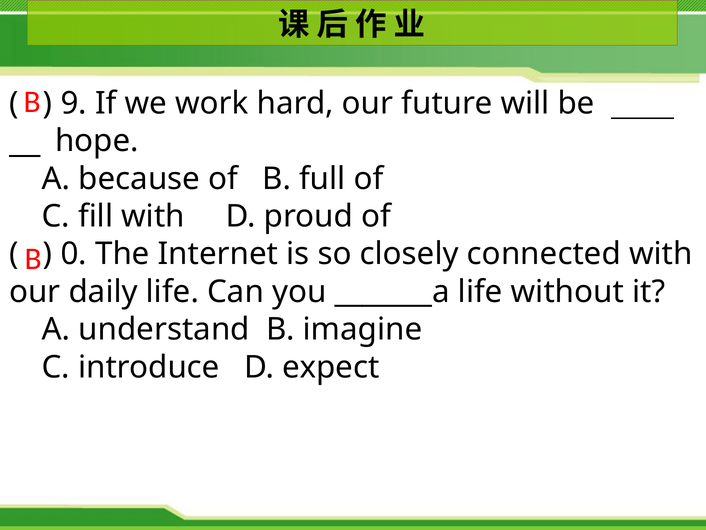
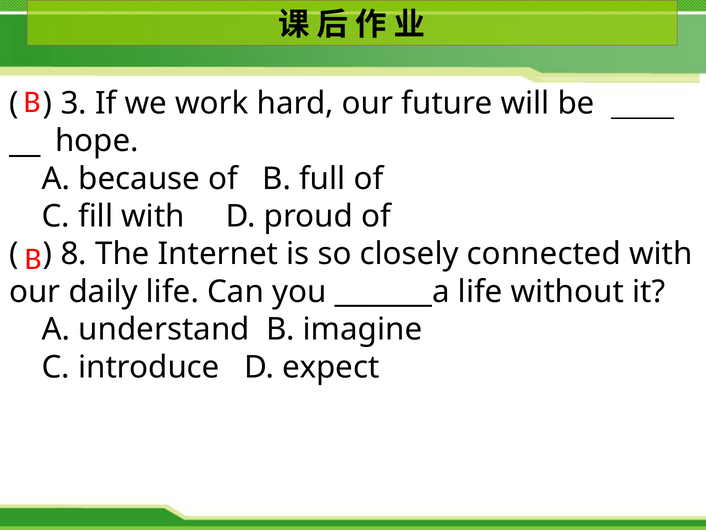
9: 9 -> 3 (74, 103)
0: 0 -> 8 (74, 254)
